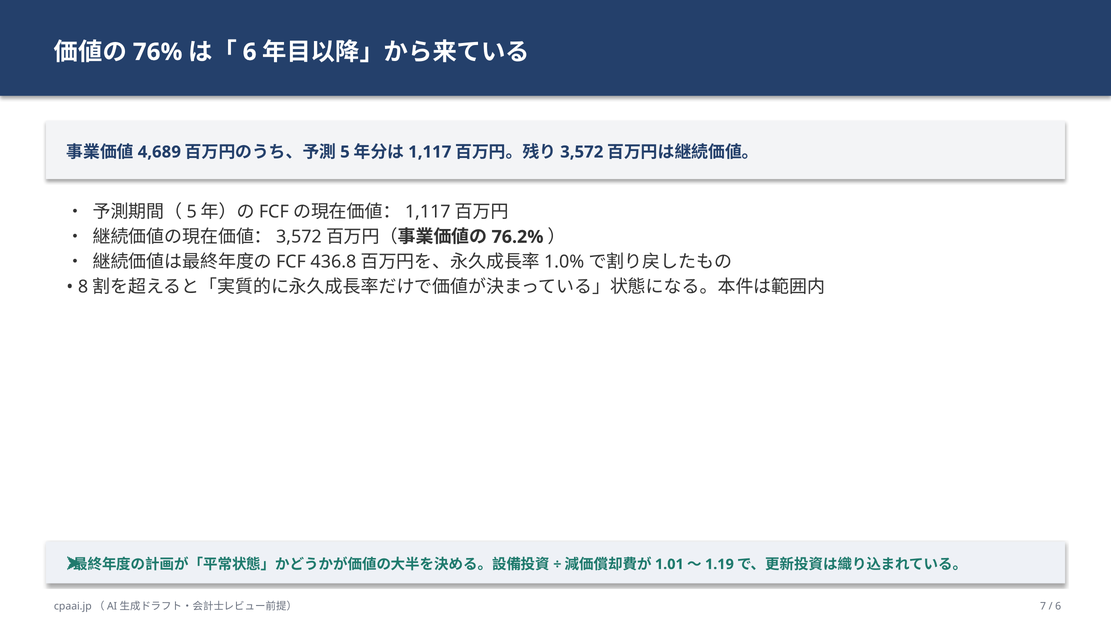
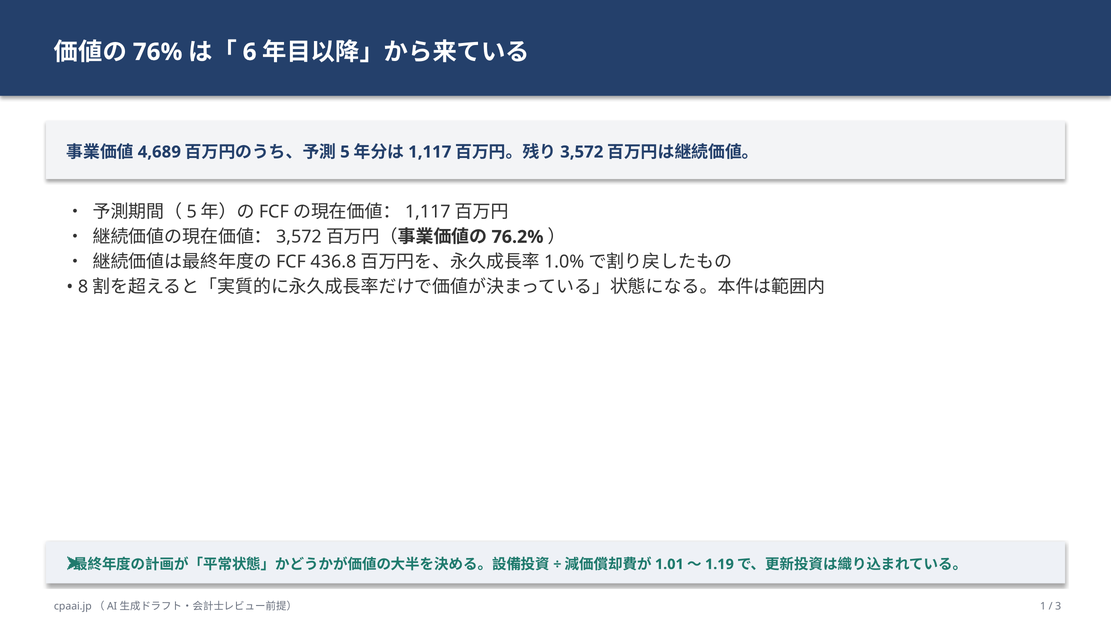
7: 7 -> 1 (1043, 606)
6: 6 -> 3 (1058, 606)
